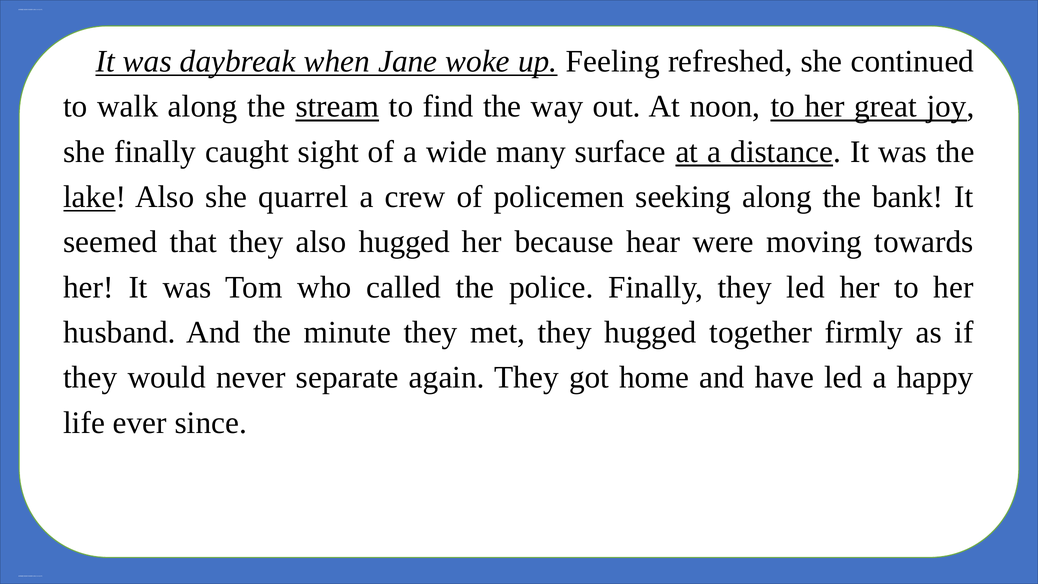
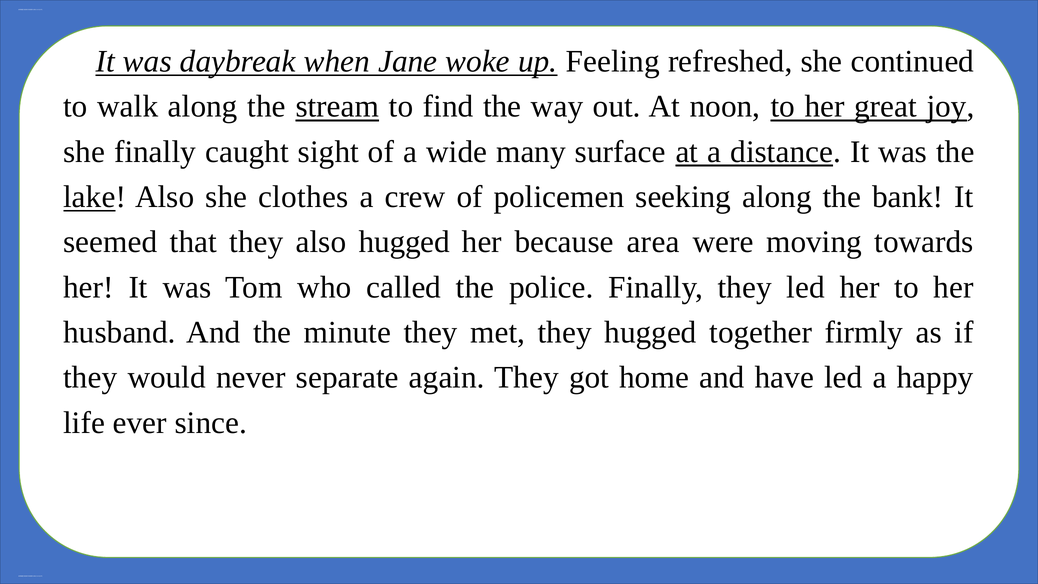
quarrel: quarrel -> clothes (303, 197)
hear: hear -> area (653, 242)
